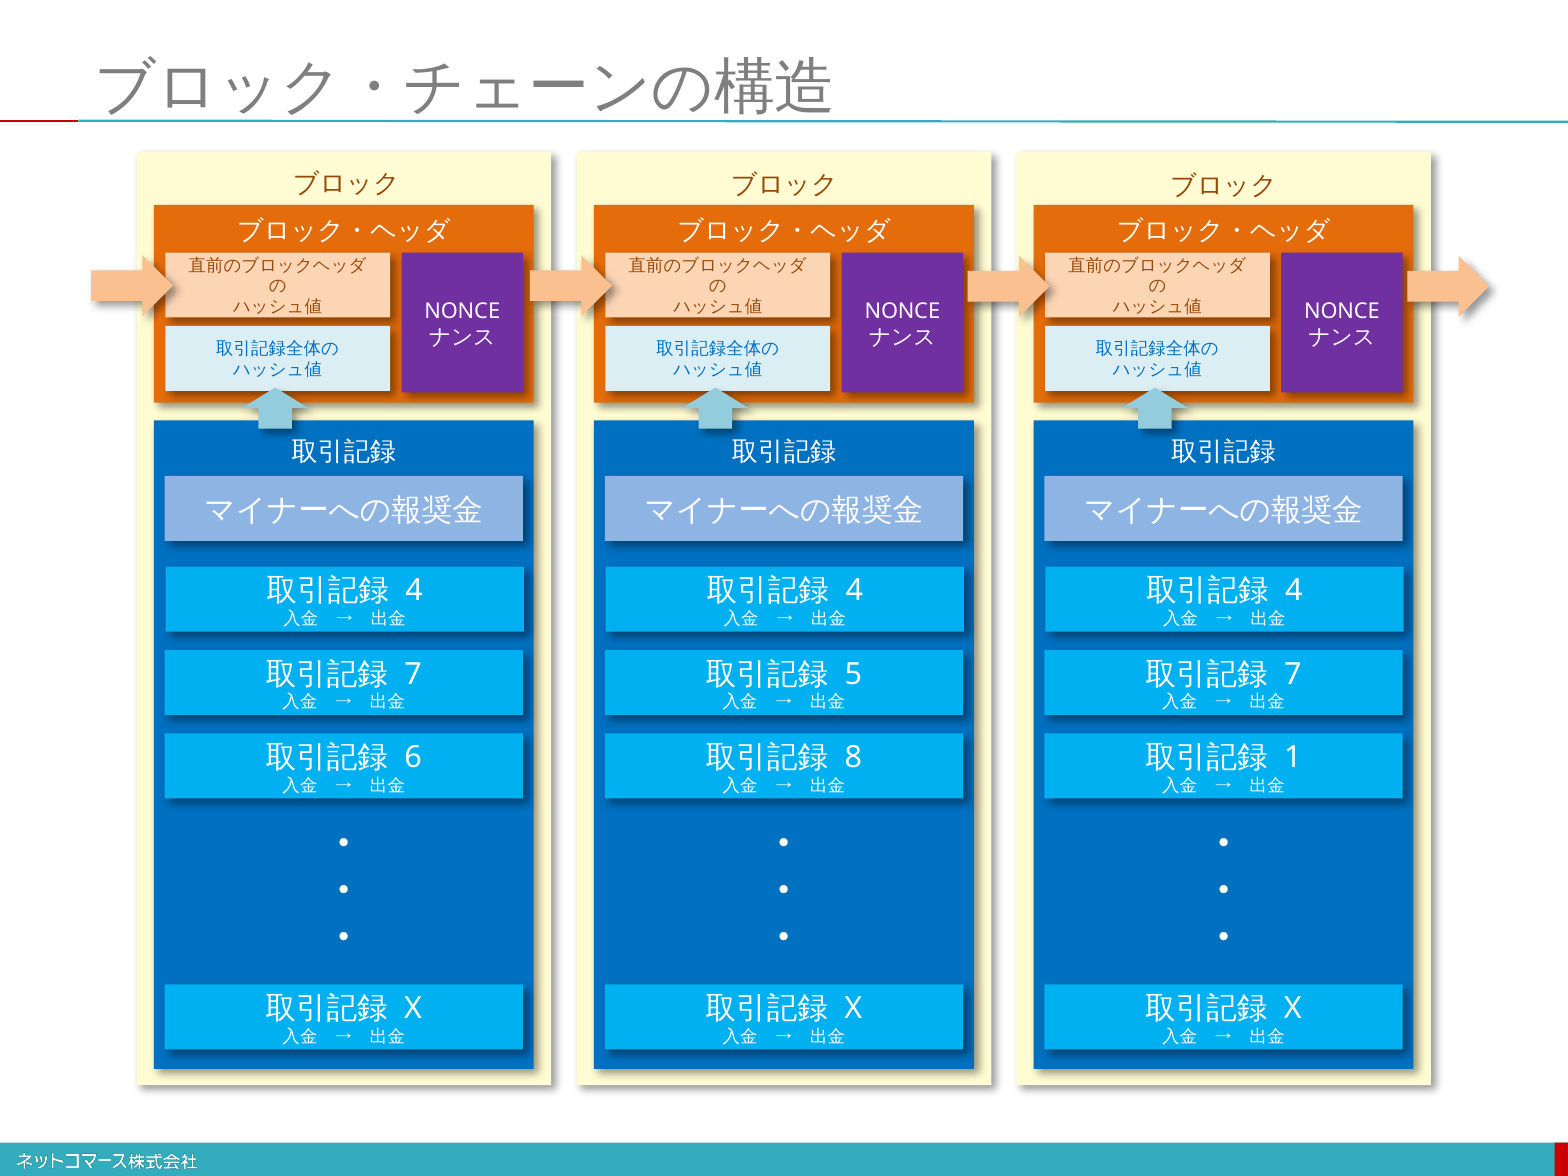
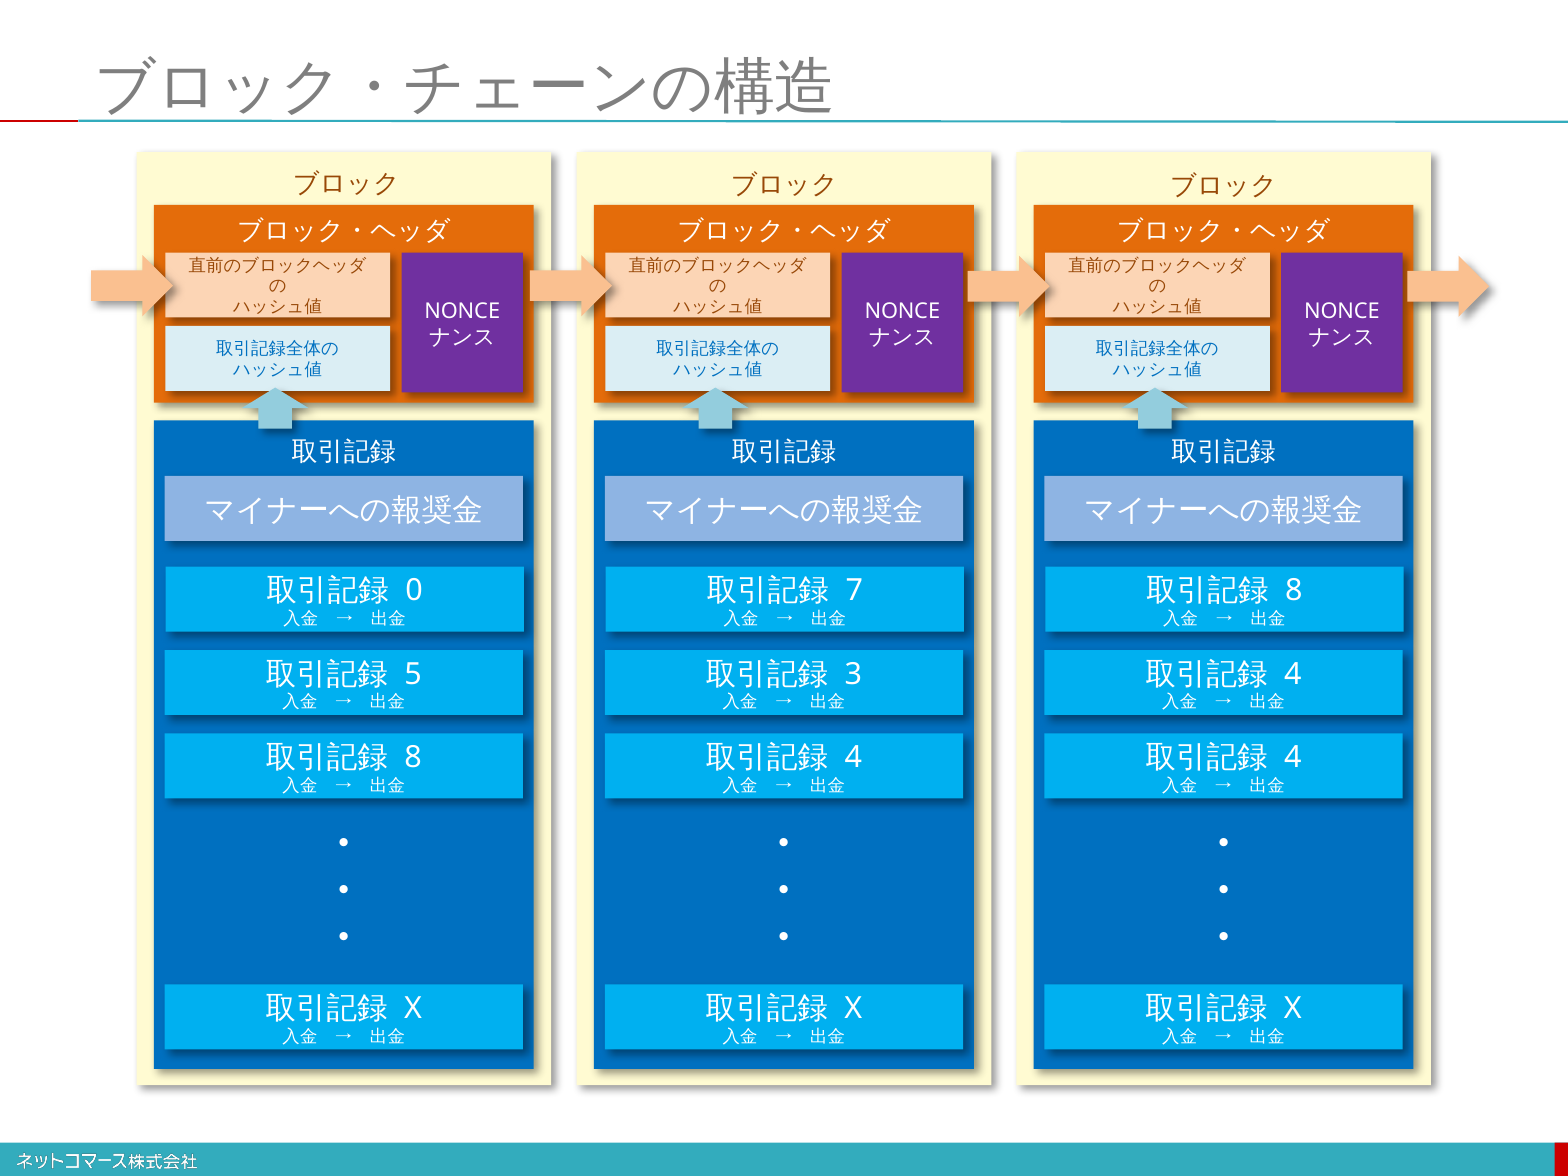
4: 4 -> 0 (414, 591)
4: 4 -> 7 (854, 591)
4: 4 -> 8 (1294, 591)
7: 7 -> 5 (413, 674)
5: 5 -> 3 (853, 674)
7: 7 -> 4 (1293, 674)
6: 6 -> 8 (413, 758)
8: 8 -> 4 (853, 758)
1: 1 -> 4 (1293, 758)
